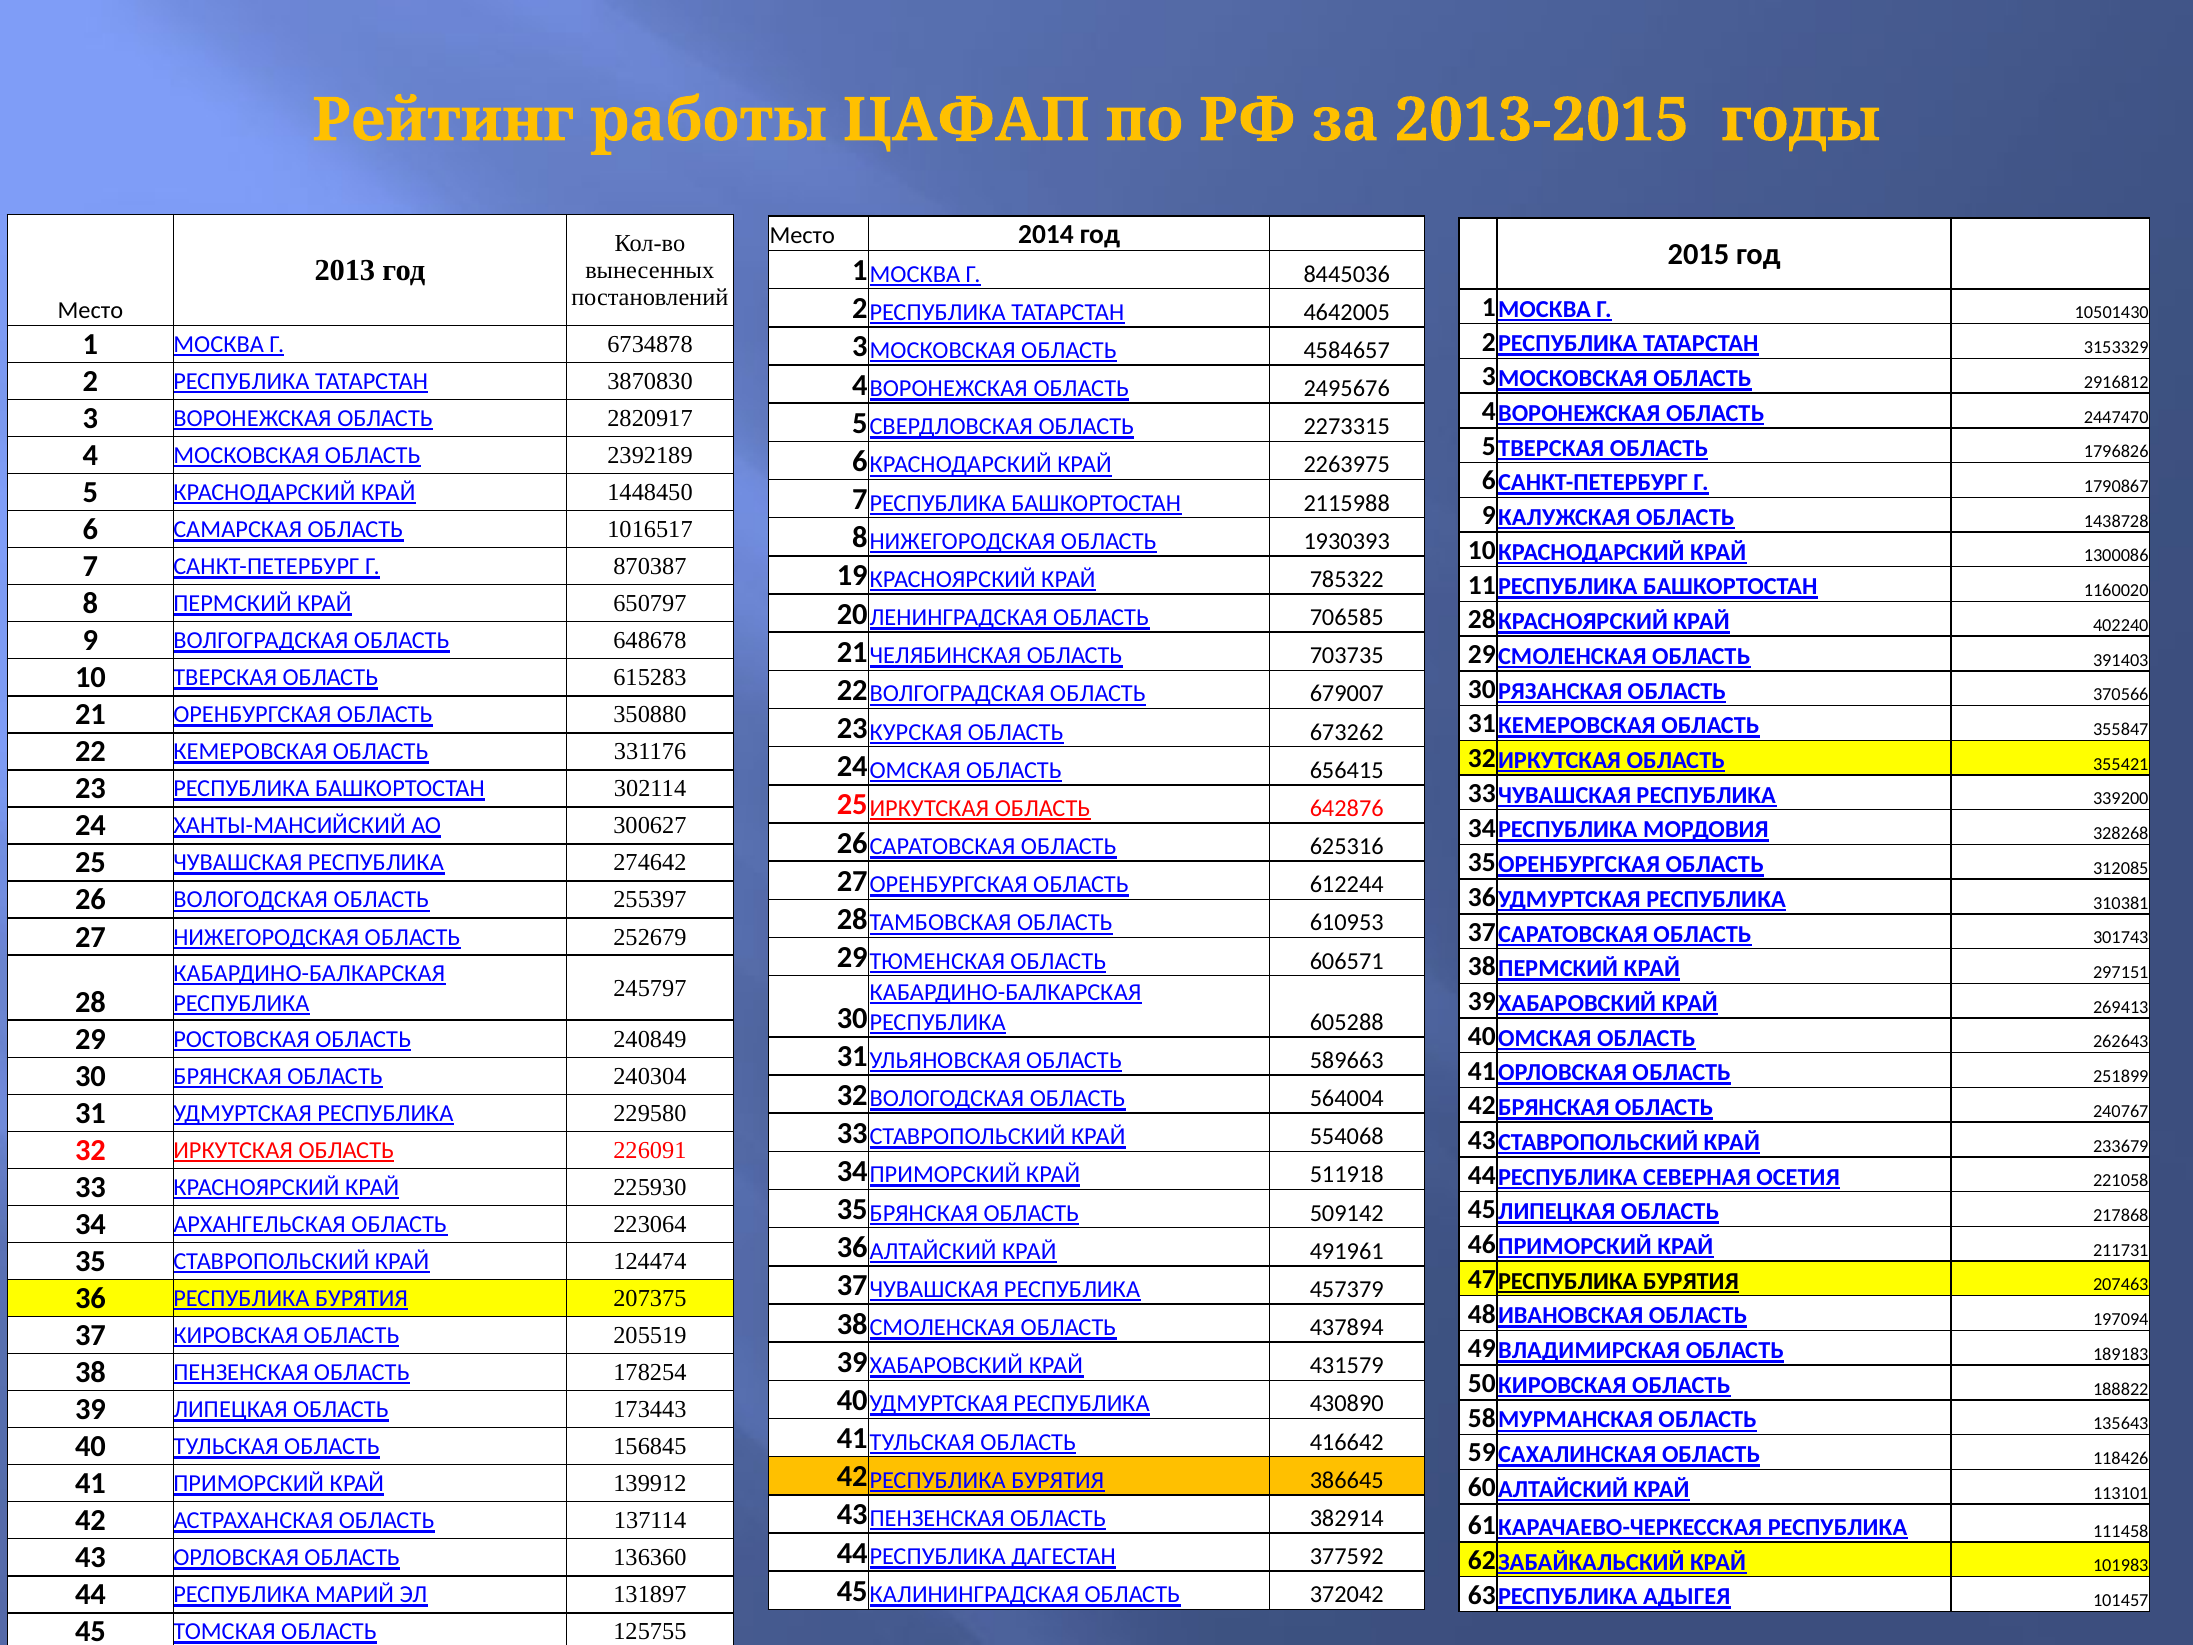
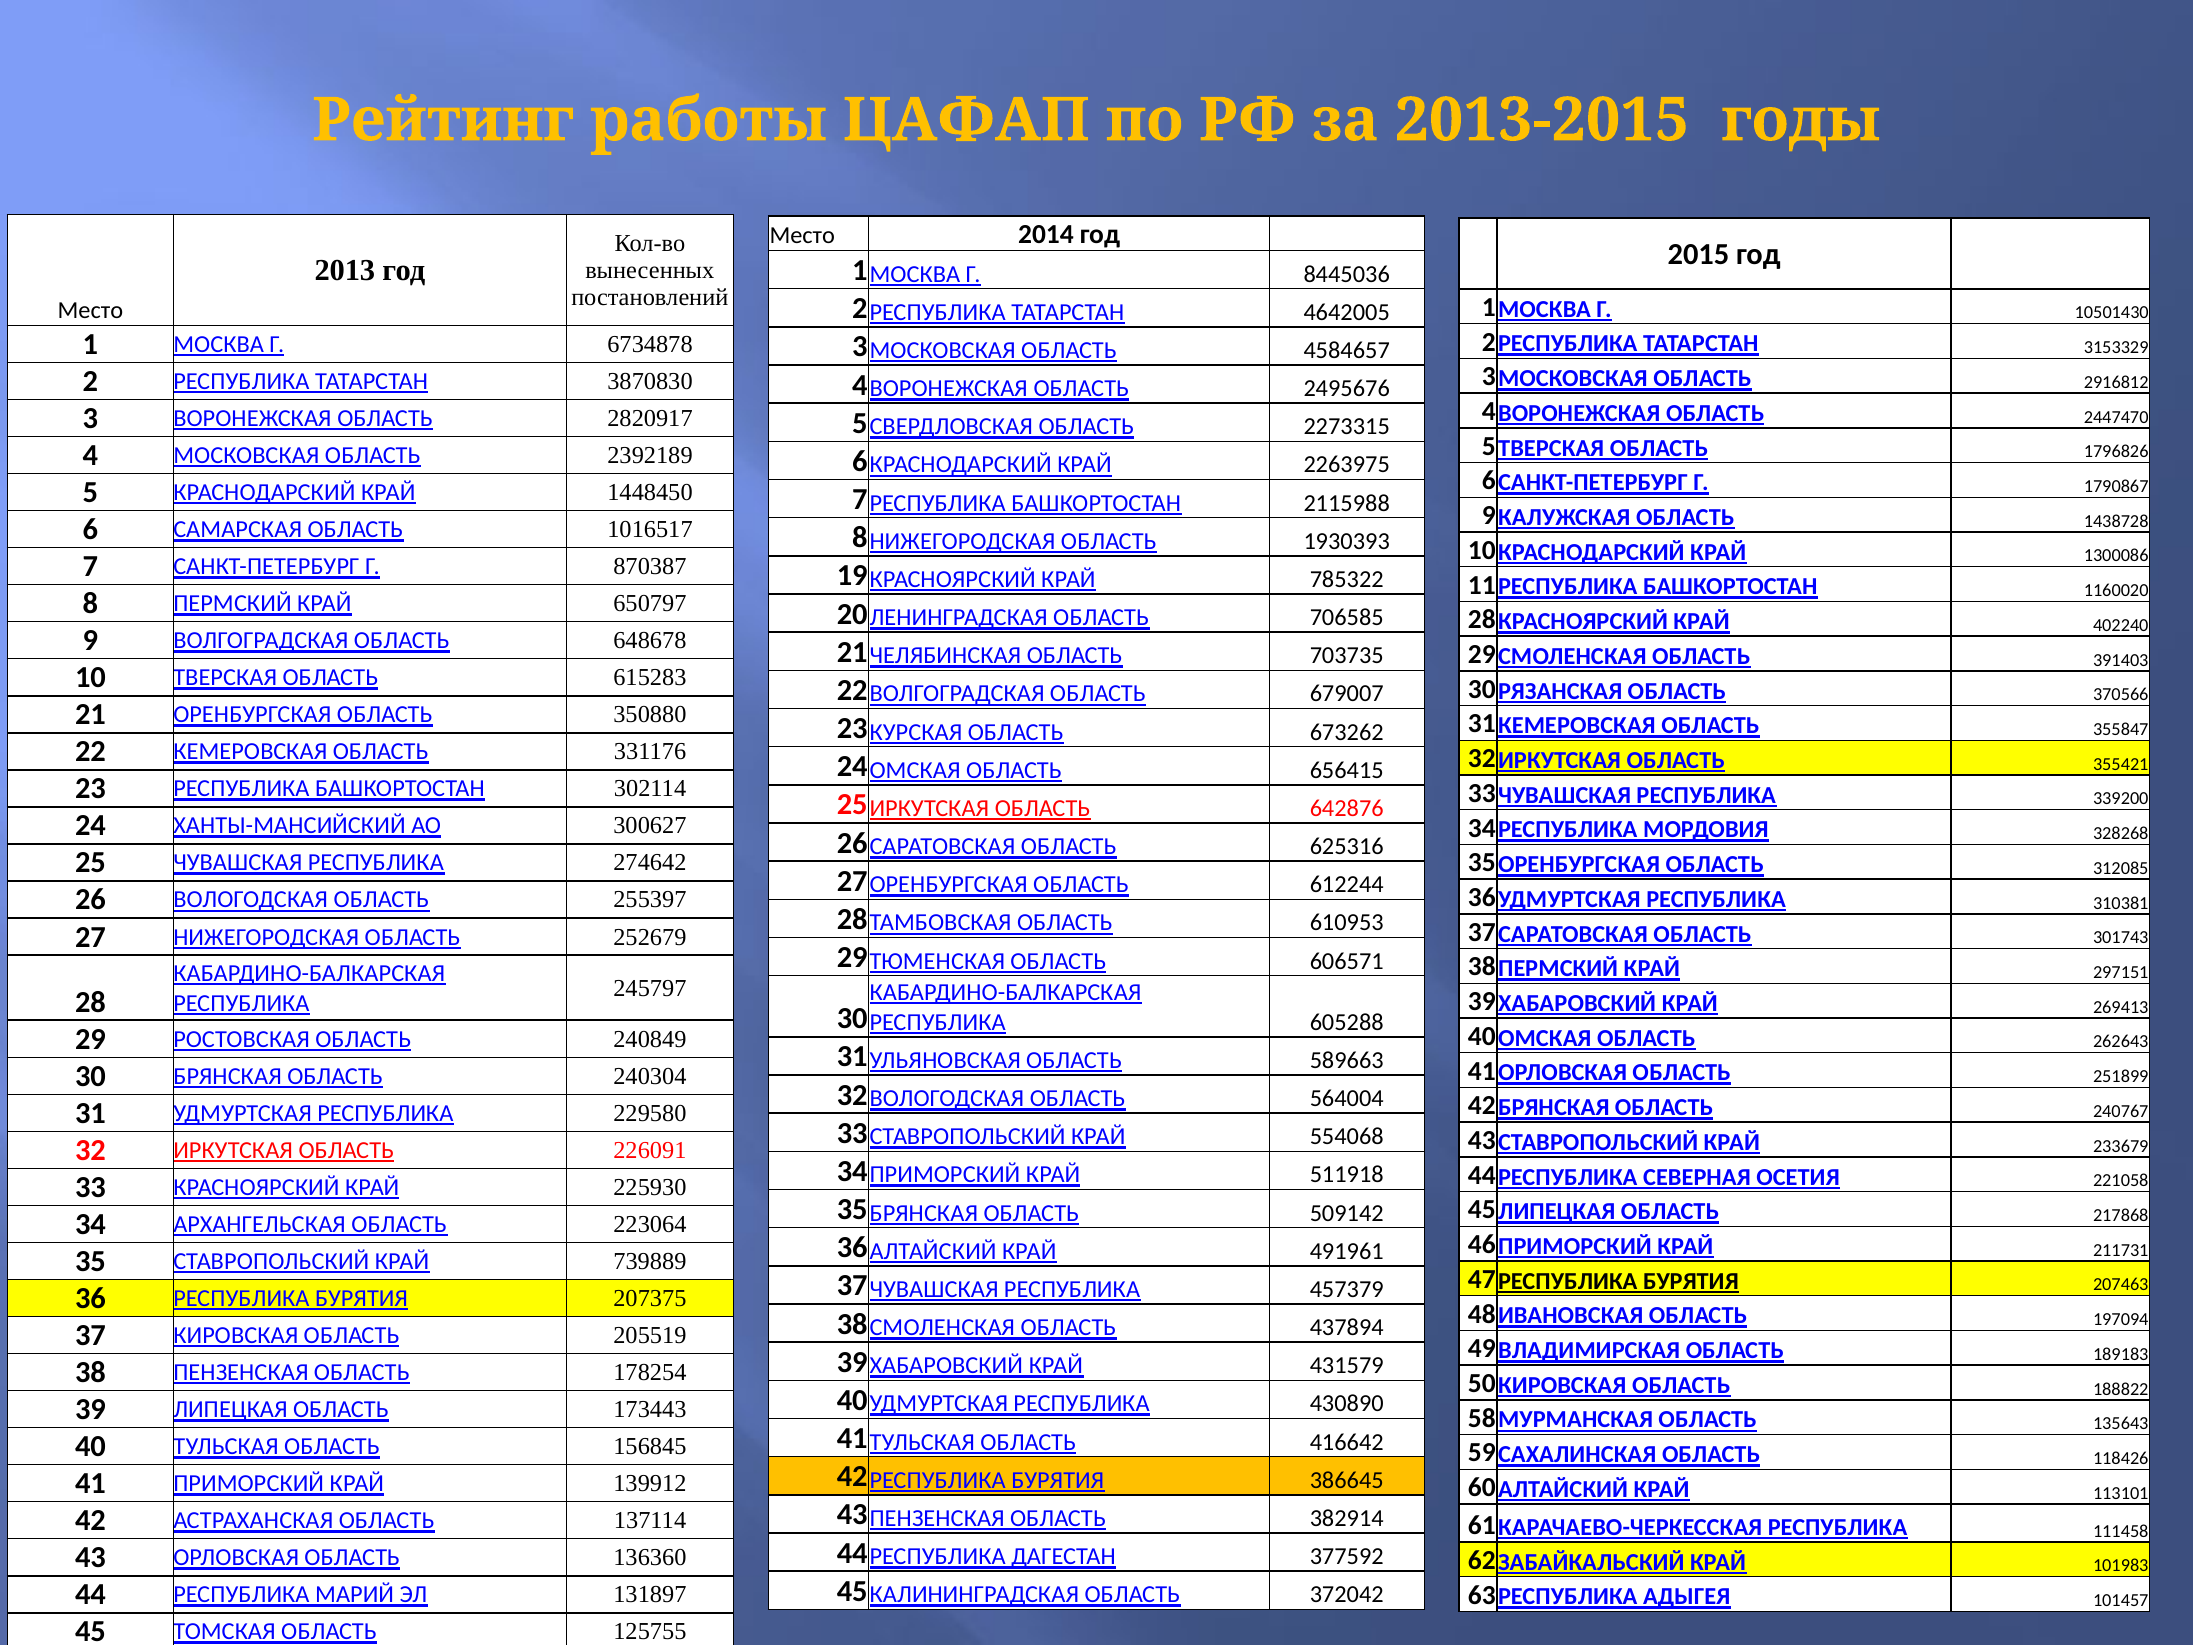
124474: 124474 -> 739889 (650, 1261)
